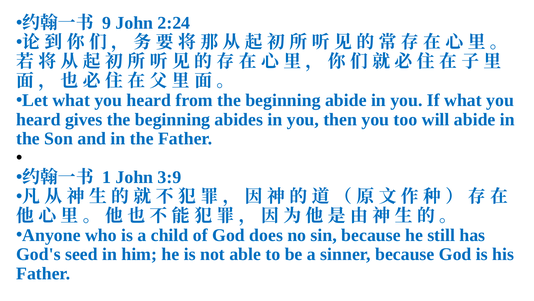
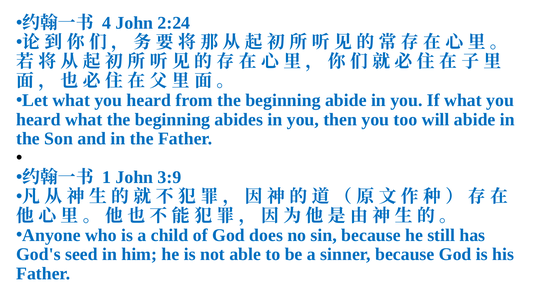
9: 9 -> 4 (107, 23)
heard gives: gives -> what (84, 119)
